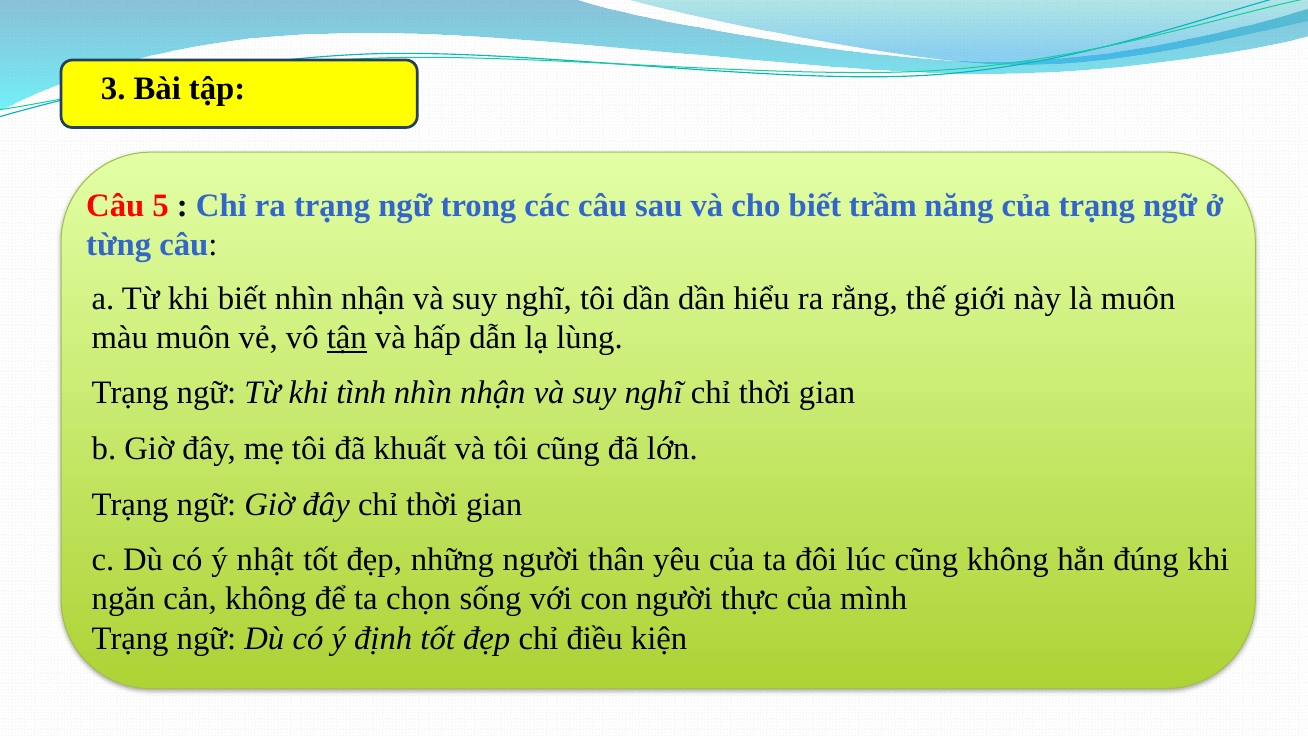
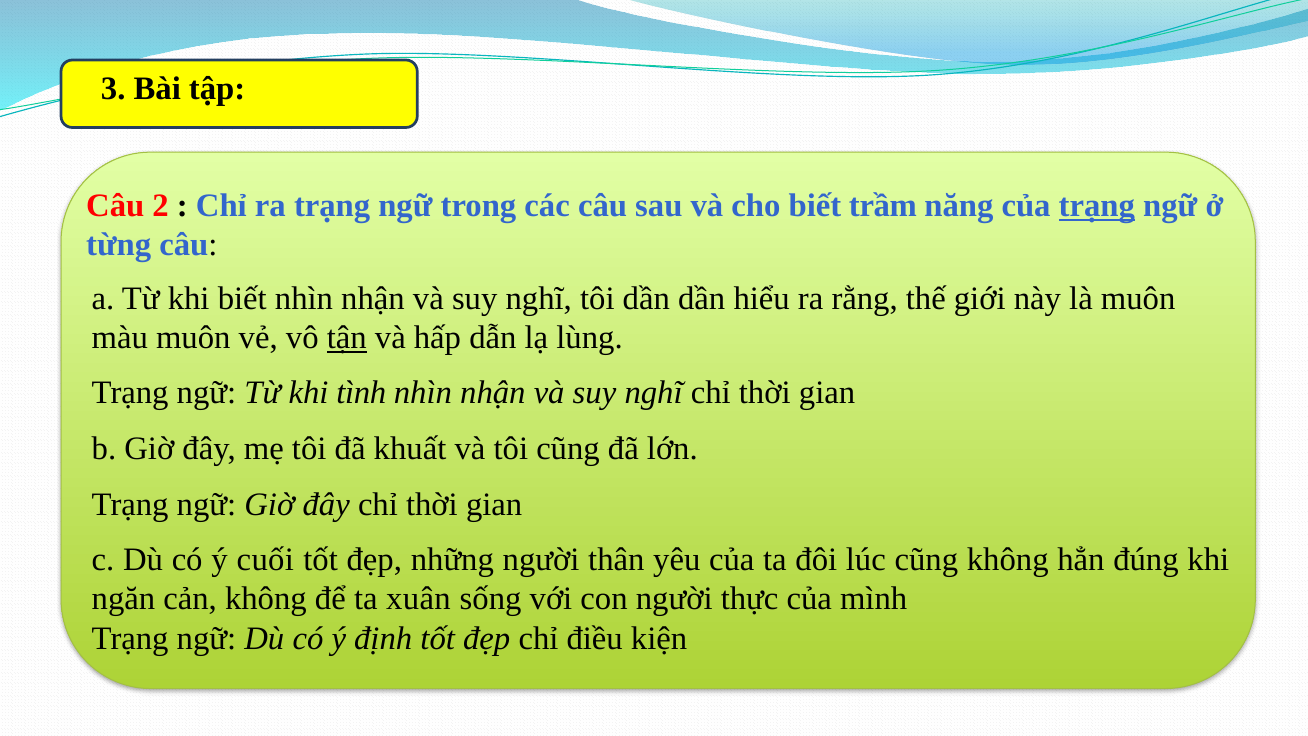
5: 5 -> 2 (161, 205)
trạng underline: none -> present (1097, 205)
nhật: nhật -> cuối (265, 560)
chọn: chọn -> xuân (418, 599)
